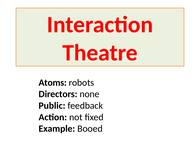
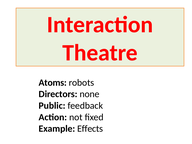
Booed: Booed -> Effects (90, 129)
